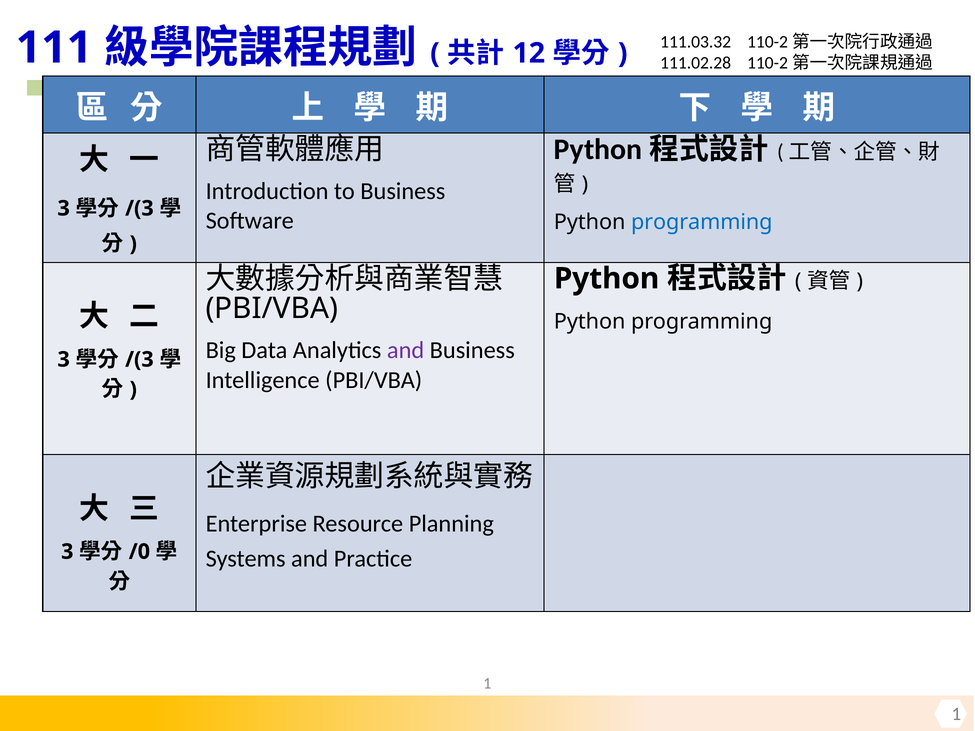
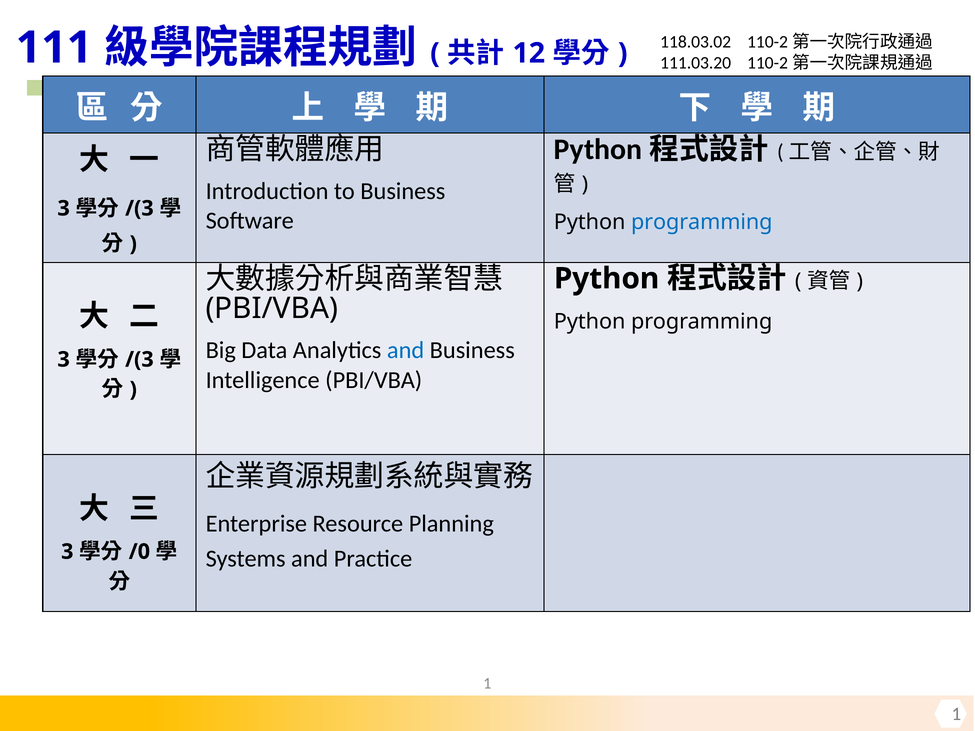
111.03.32: 111.03.32 -> 118.03.02 (696, 42)
111.02.28: 111.02.28 -> 111.03.20 (696, 63)
and colour: purple -> blue (406, 350)
